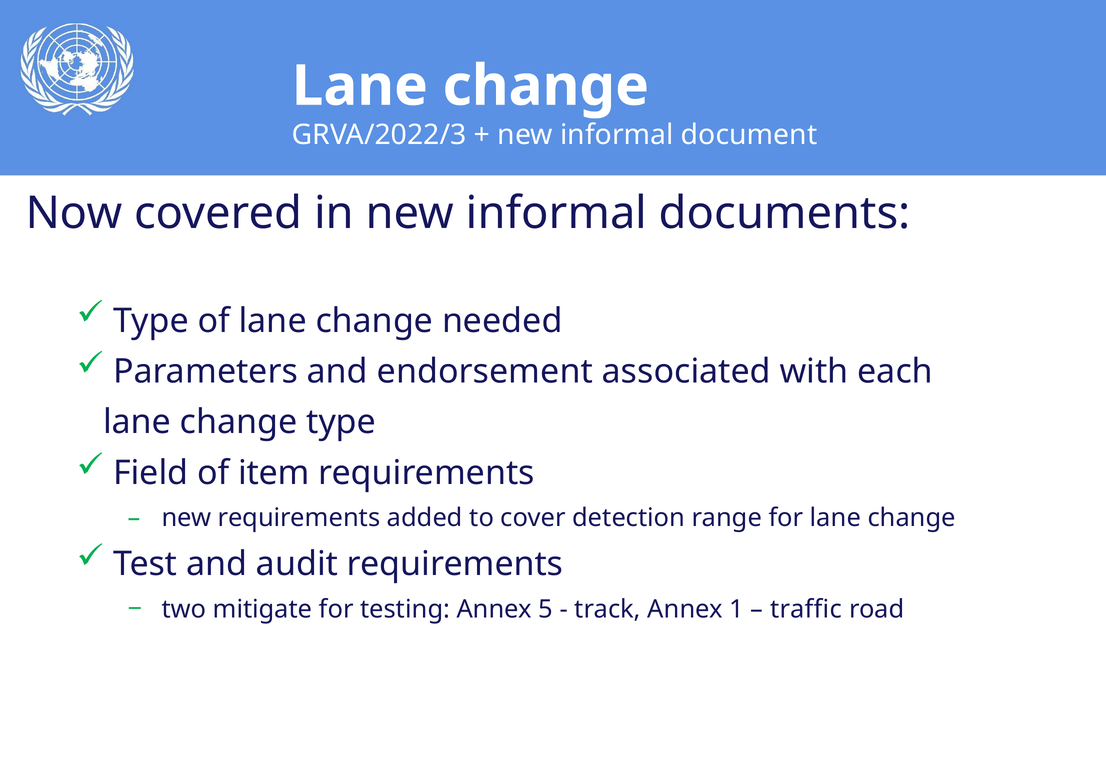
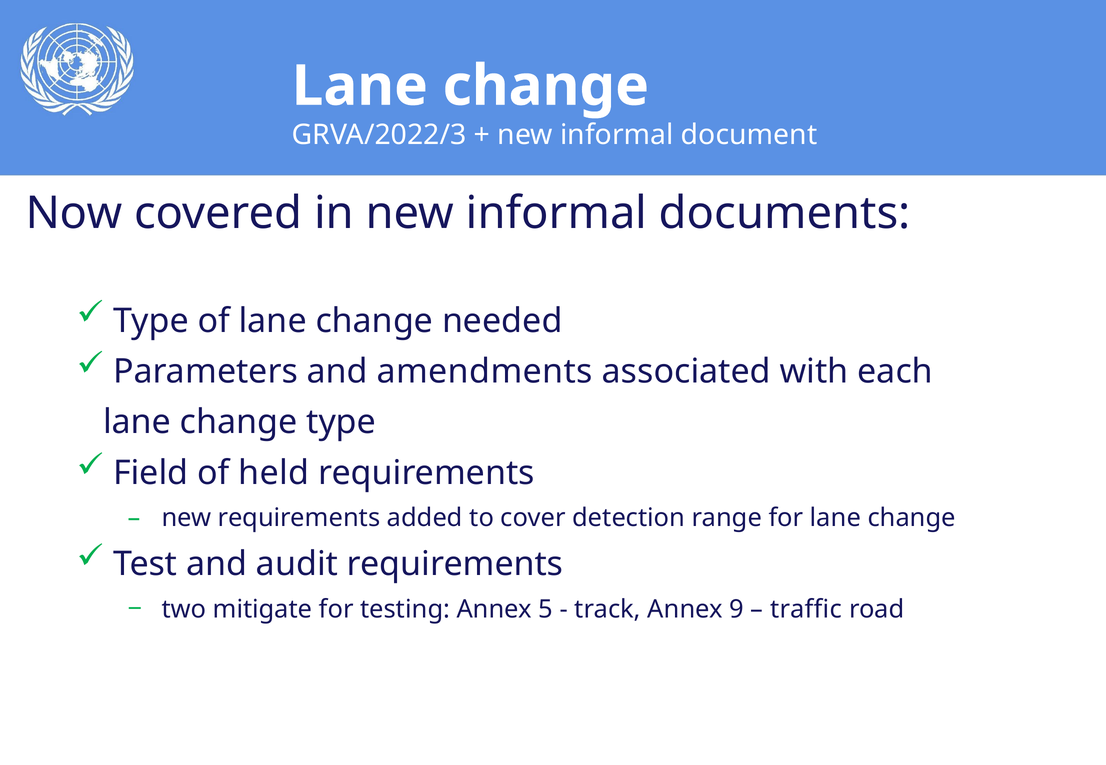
endorsement: endorsement -> amendments (485, 372)
item: item -> held (274, 473)
1: 1 -> 9 (737, 610)
